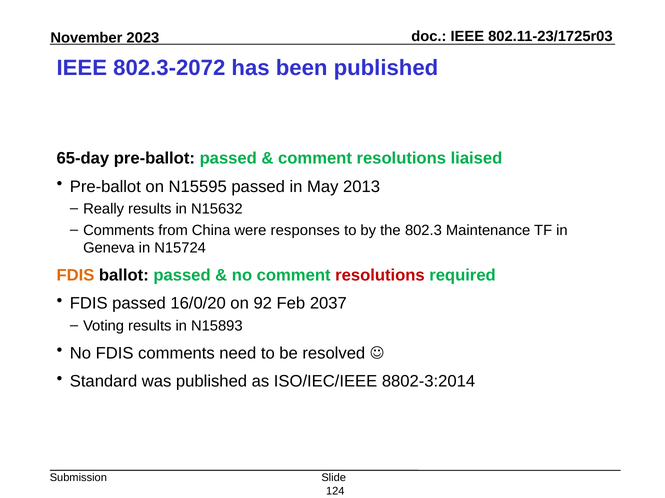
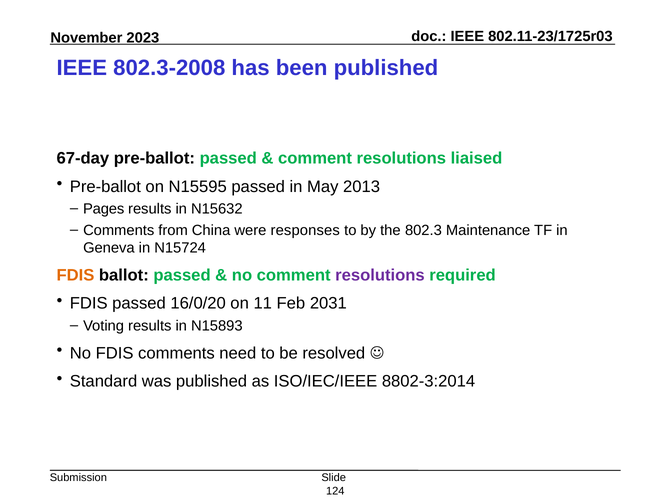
802.3-2072: 802.3-2072 -> 802.3-2008 (169, 68)
65-day: 65-day -> 67-day (83, 159)
Really: Really -> Pages (104, 209)
resolutions colour: red -> purple (380, 276)
92: 92 -> 11 (263, 304)
2037: 2037 -> 2031 (328, 304)
